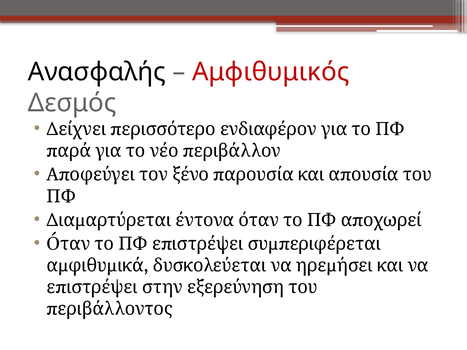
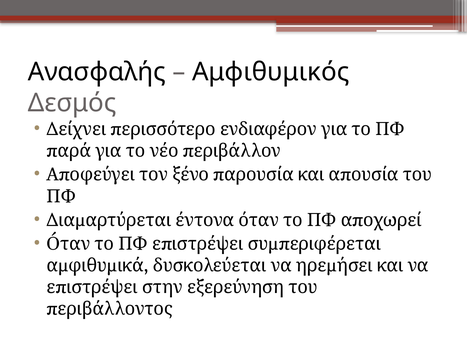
Αμφιθυμικός colour: red -> black (271, 72)
